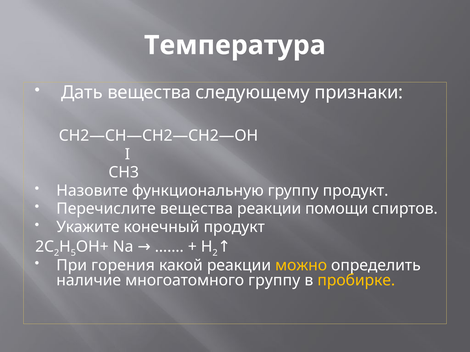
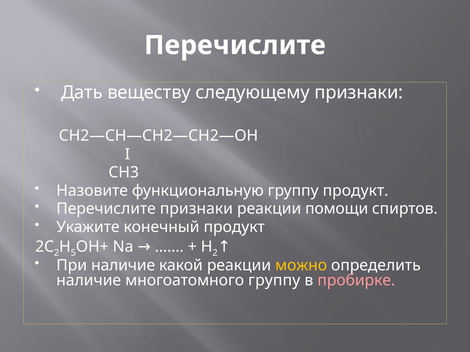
Температура: Температура -> Перечислите (235, 45)
Дать вещества: вещества -> веществу (149, 93)
Перечислите вещества: вещества -> признаки (196, 209)
При горения: горения -> наличие (123, 266)
пробирке colour: yellow -> pink (356, 281)
